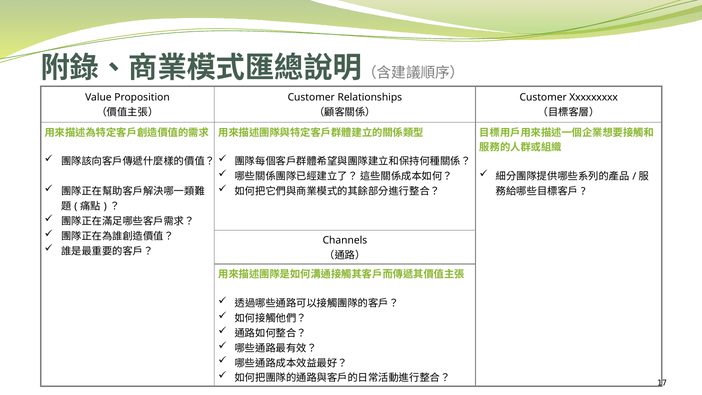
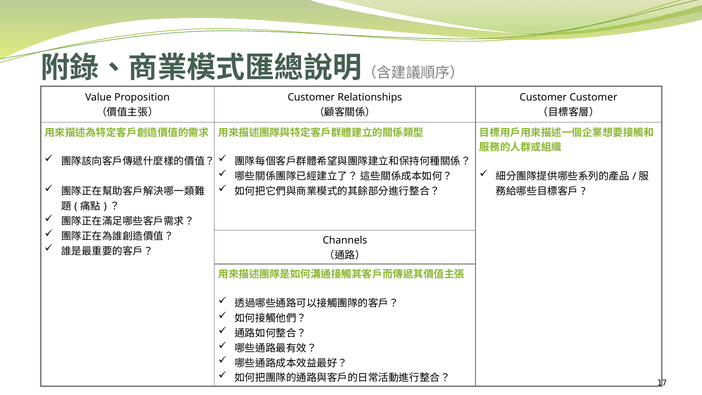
Customer Xxxxxxxxx: Xxxxxxxxx -> Customer (593, 97)
